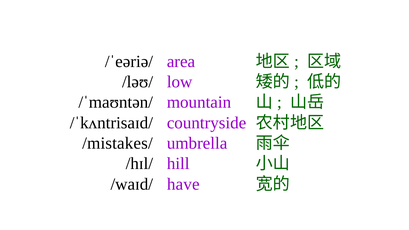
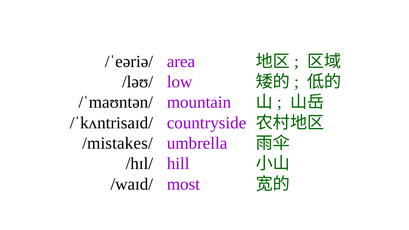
have: have -> most (183, 184)
